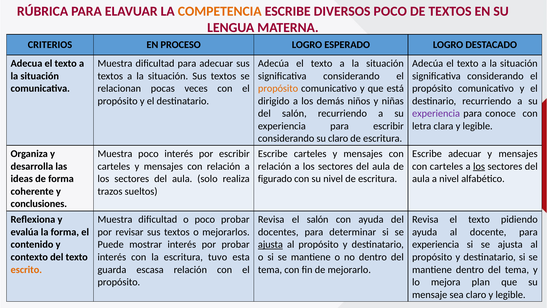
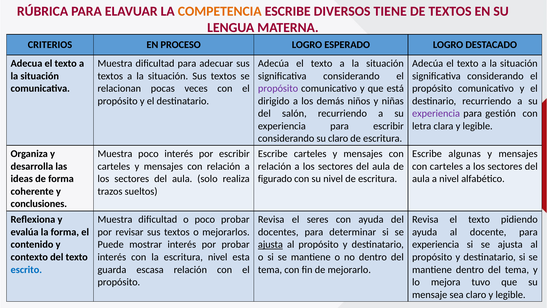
DIVERSOS POCO: POCO -> TIENE (390, 11)
propósito colour: orange -> purple (278, 88)
conoce: conoce -> gestión (501, 113)
Escribe adecuar: adecuar -> algunas (465, 154)
los underline: present -> none (479, 166)
el salón: salón -> seres (318, 219)
escritura tuvo: tuvo -> nivel (218, 257)
escrito colour: orange -> blue (26, 269)
plan: plan -> tuvo (481, 282)
